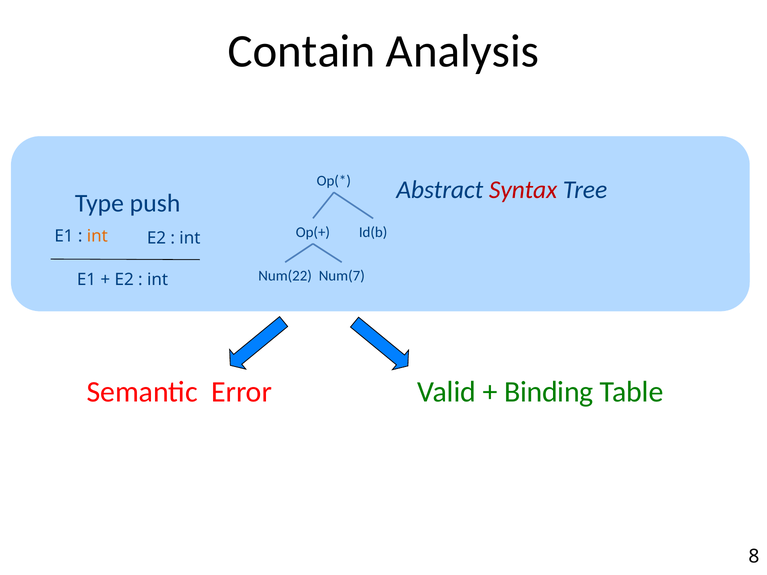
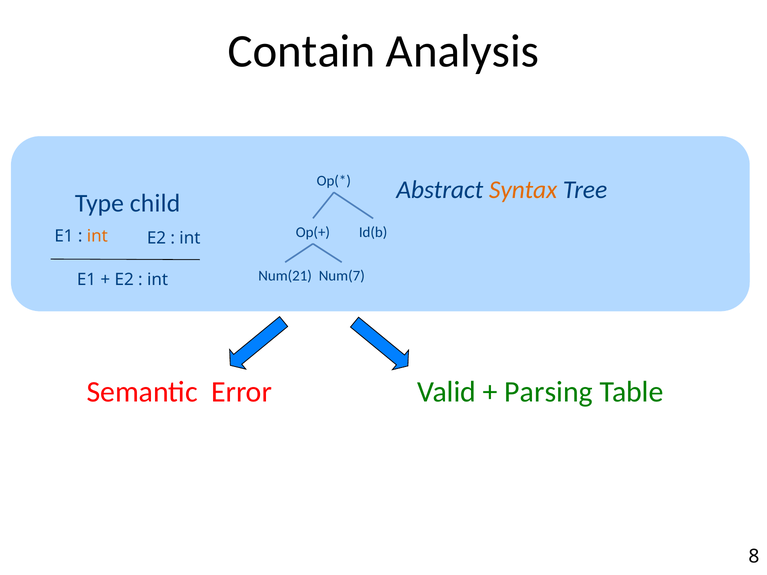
Syntax colour: red -> orange (523, 190)
push: push -> child (155, 204)
Num(22: Num(22 -> Num(21 (285, 276)
Binding: Binding -> Parsing (549, 392)
